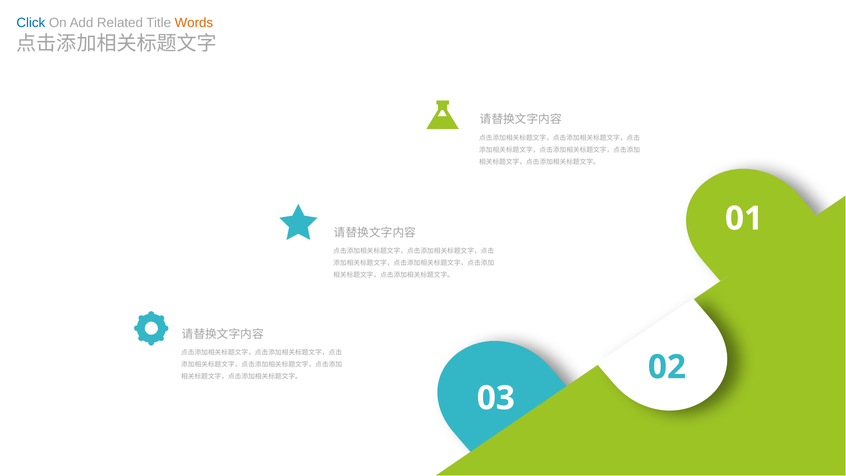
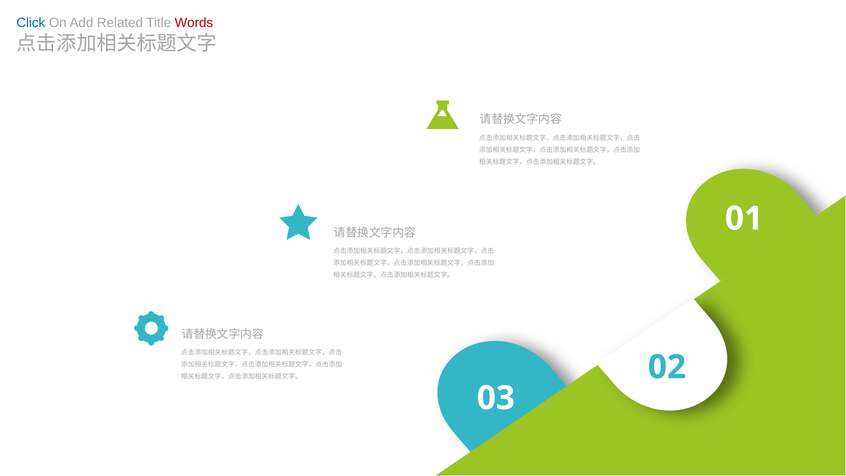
Words colour: orange -> red (194, 23)
